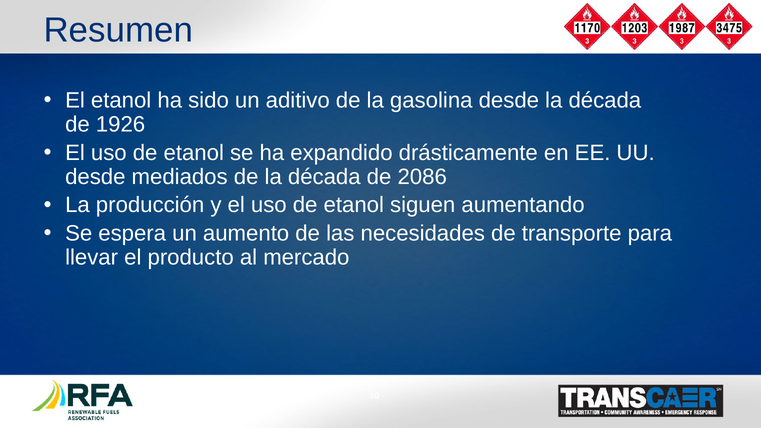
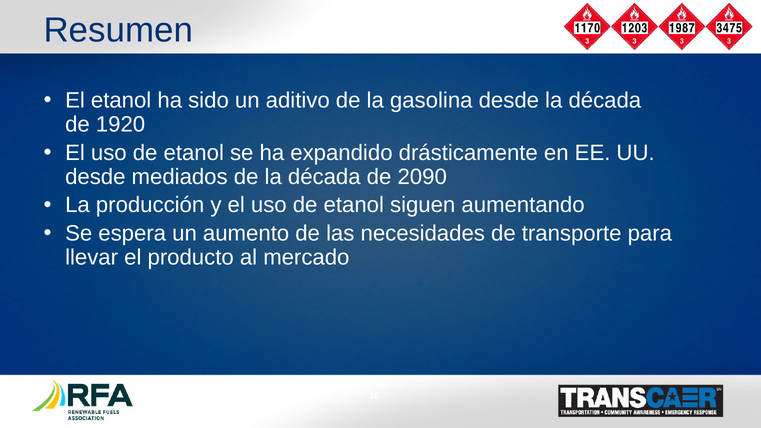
1926: 1926 -> 1920 (121, 124)
2086: 2086 -> 2090 (422, 177)
